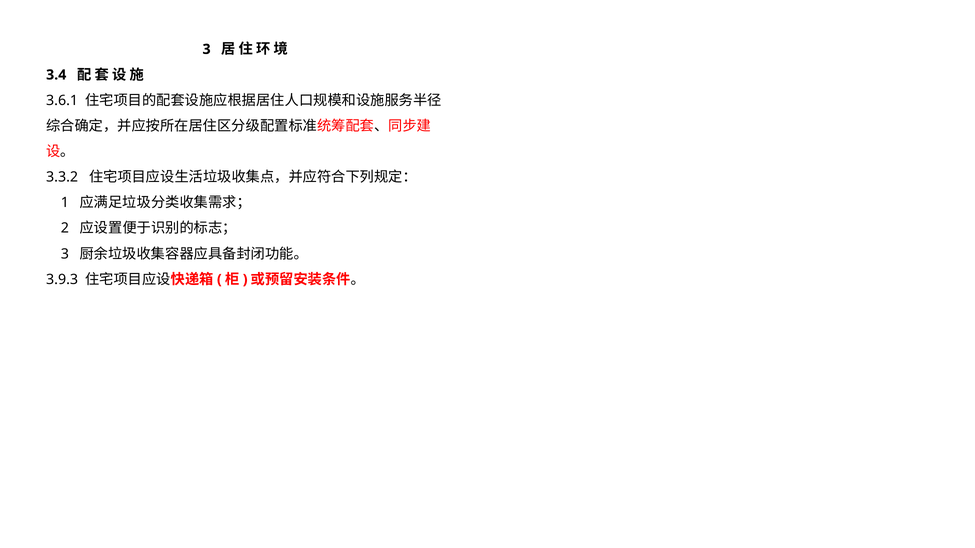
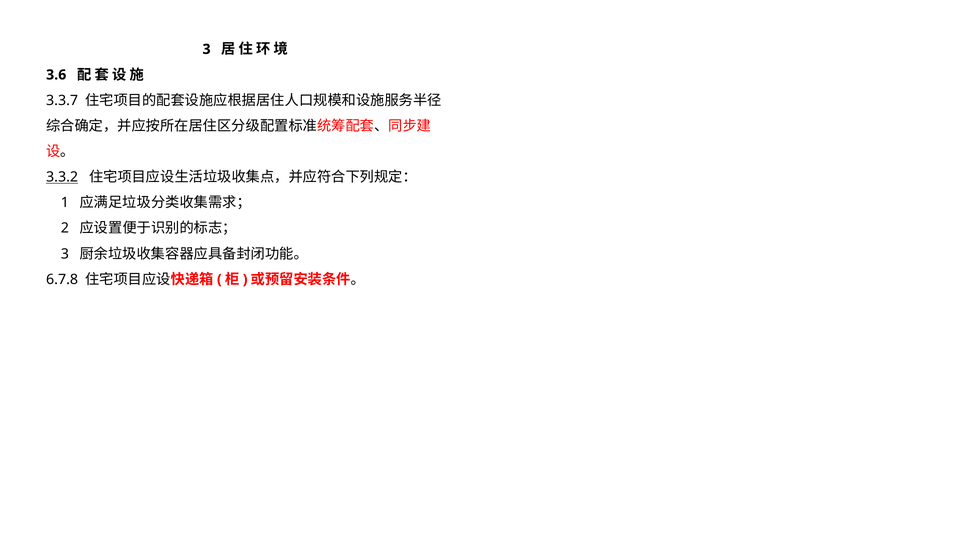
3.4: 3.4 -> 3.6 (56, 75)
3.6.1: 3.6.1 -> 3.3.7 (62, 100)
3.3.2 underline: none -> present (62, 177)
3.9.3: 3.9.3 -> 6.7.8 (62, 280)
